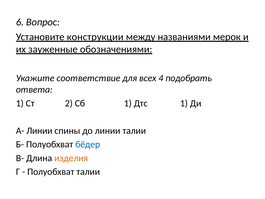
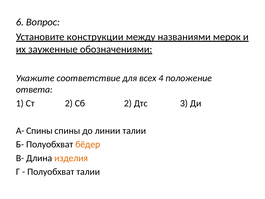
подобрать: подобрать -> положение (189, 78)
Сб 1: 1 -> 2 (128, 103)
Дтс 1: 1 -> 3 (184, 103)
А- Линии: Линии -> Спины (39, 131)
бёдер colour: blue -> orange (88, 144)
